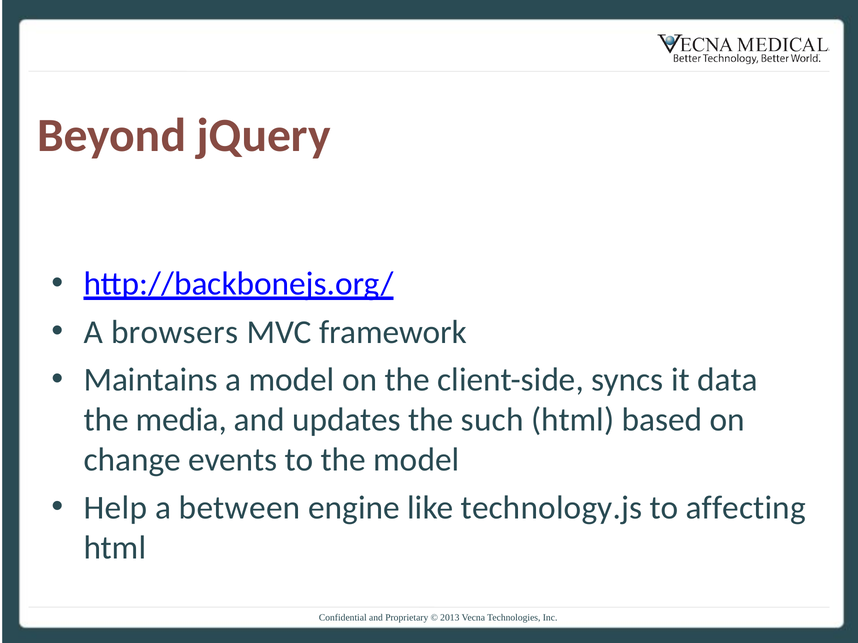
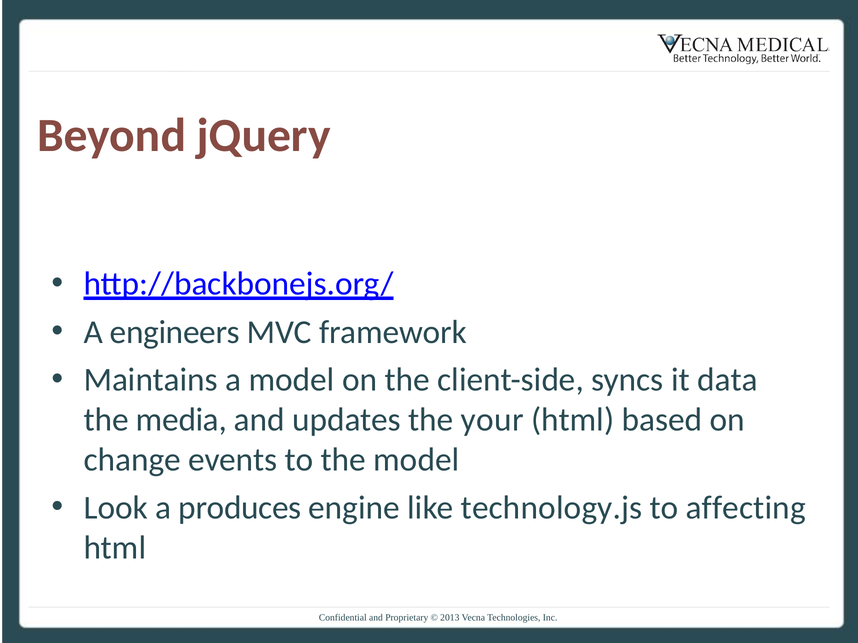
browsers: browsers -> engineers (175, 332)
such: such -> your (492, 420)
Help: Help -> Look (116, 508)
between: between -> produces (240, 508)
